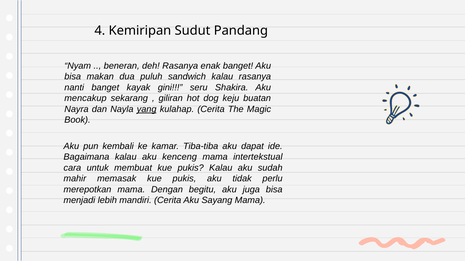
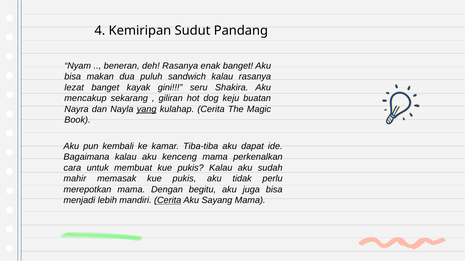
nanti: nanti -> lezat (74, 88)
intertekstual: intertekstual -> perkenalkan (258, 157)
Cerita underline: none -> present (168, 201)
